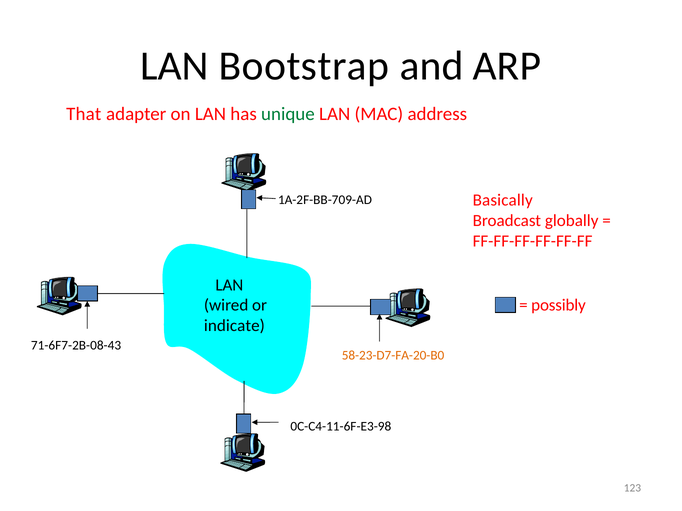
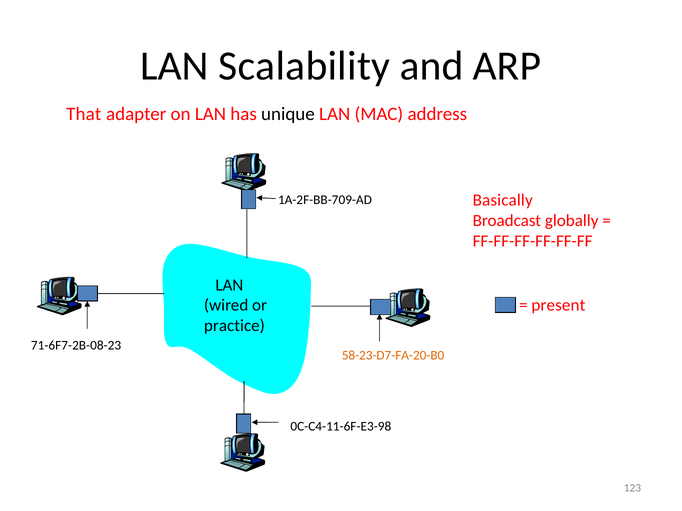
Bootstrap: Bootstrap -> Scalability (304, 66)
unique colour: green -> black (288, 114)
possibly: possibly -> present (558, 305)
indicate: indicate -> practice (234, 326)
71-6F7-2B-08-43: 71-6F7-2B-08-43 -> 71-6F7-2B-08-23 (76, 346)
